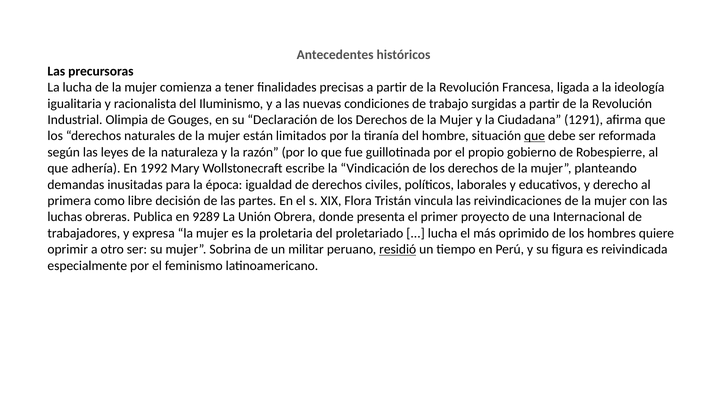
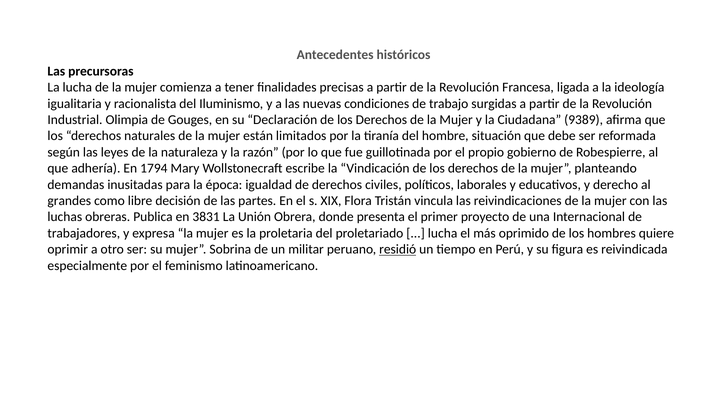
1291: 1291 -> 9389 (584, 120)
que underline: present -> none (535, 136)
1992: 1992 -> 1794 (154, 168)
primera: primera -> grandes (69, 201)
9289: 9289 -> 3831 (206, 217)
